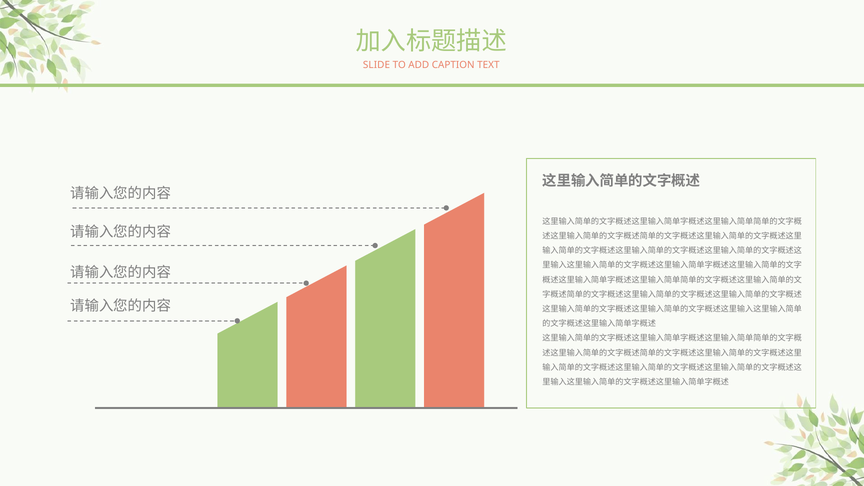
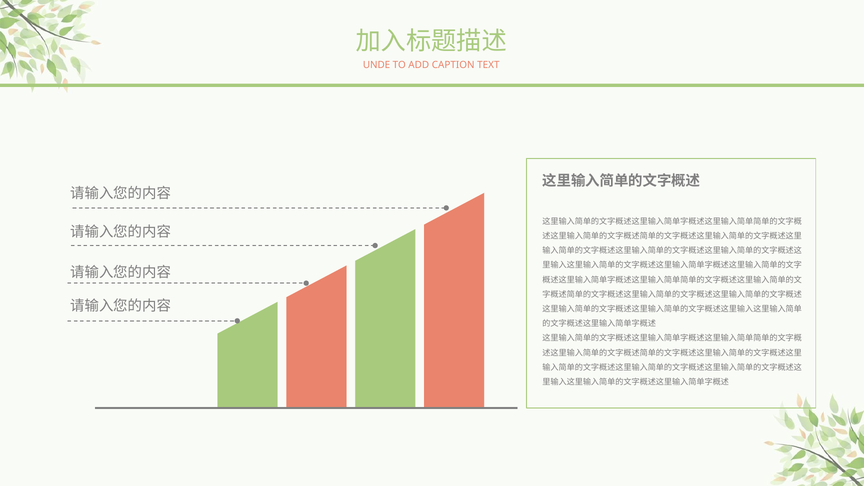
SLIDE: SLIDE -> UNDE (377, 65)
